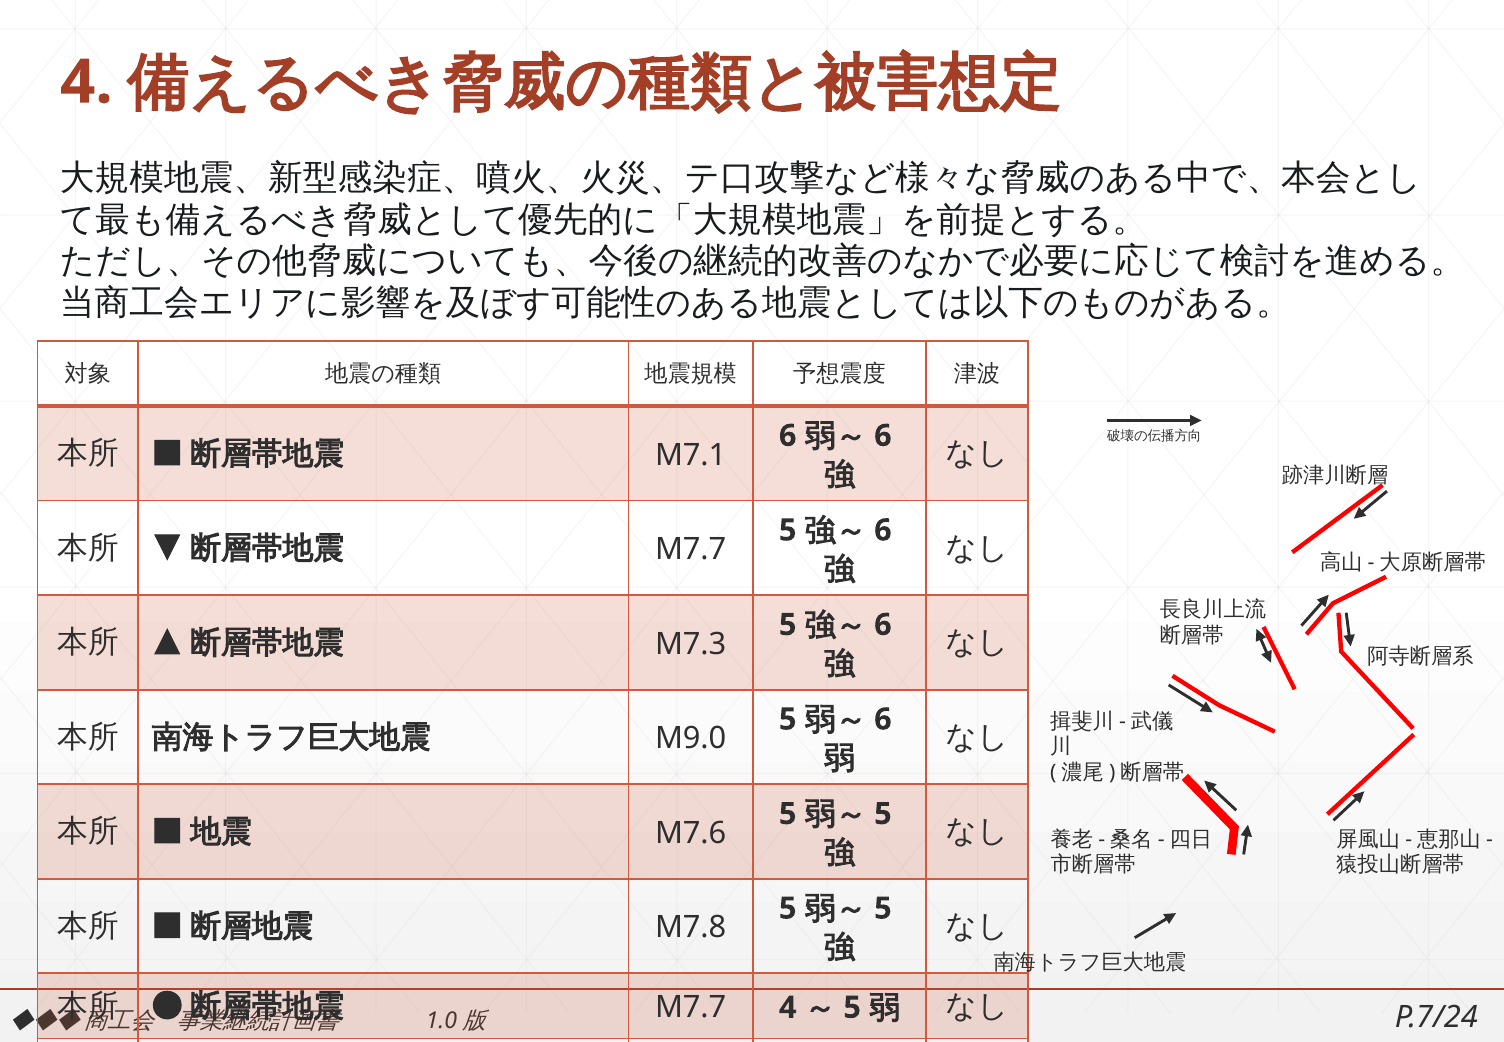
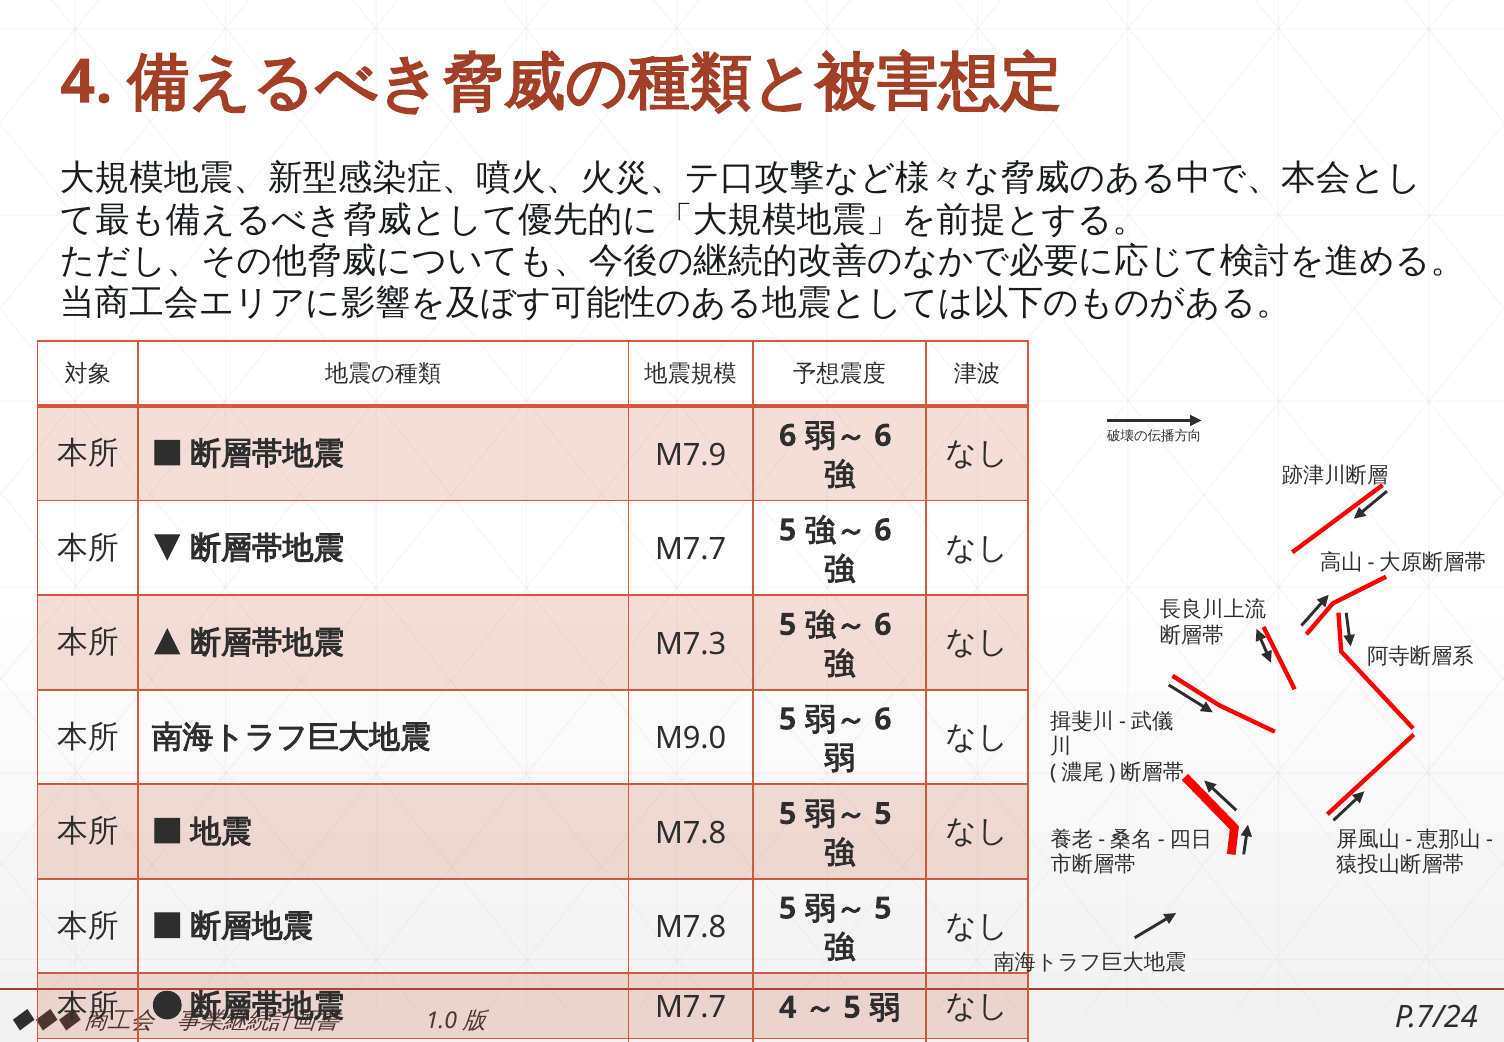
M7.1: M7.1 -> M7.9 (691, 455)
M7.6: M7.6 -> M7.8 (691, 833)
